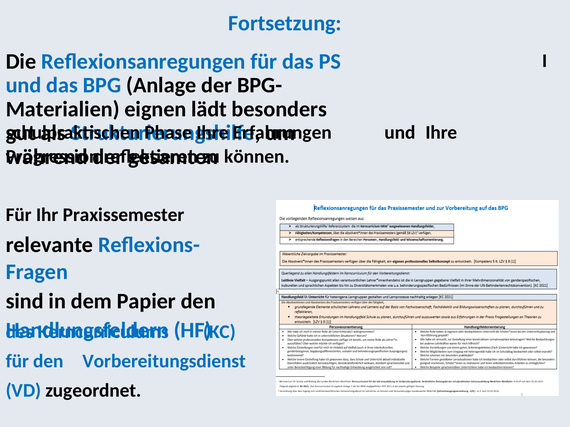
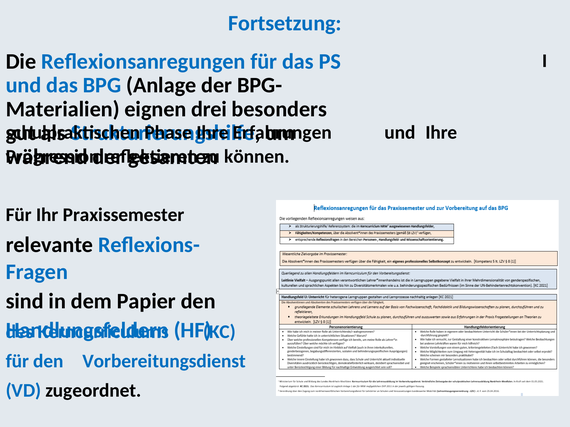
lädt: lädt -> drei (209, 109)
